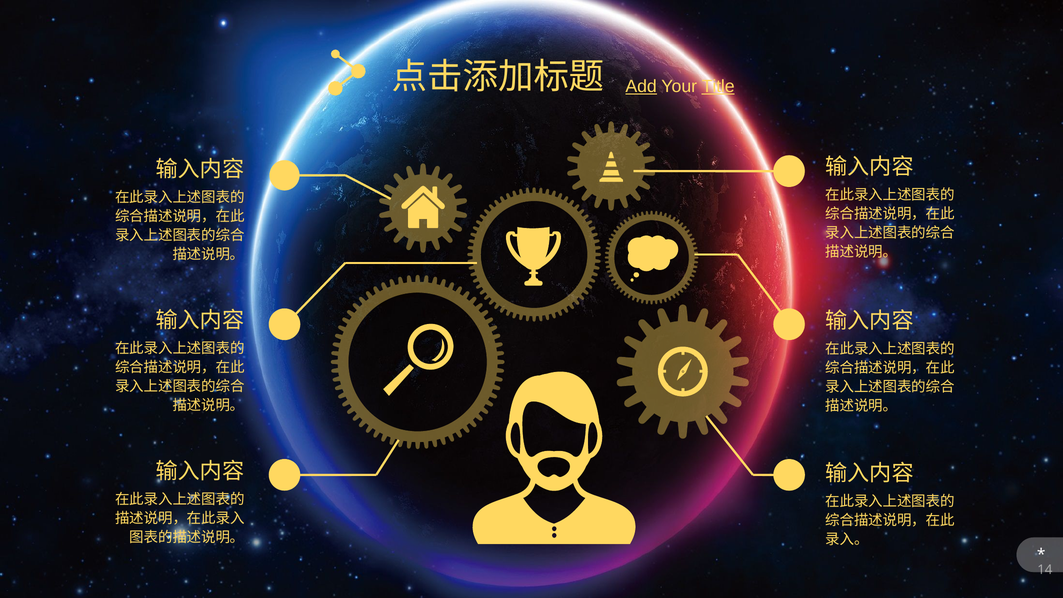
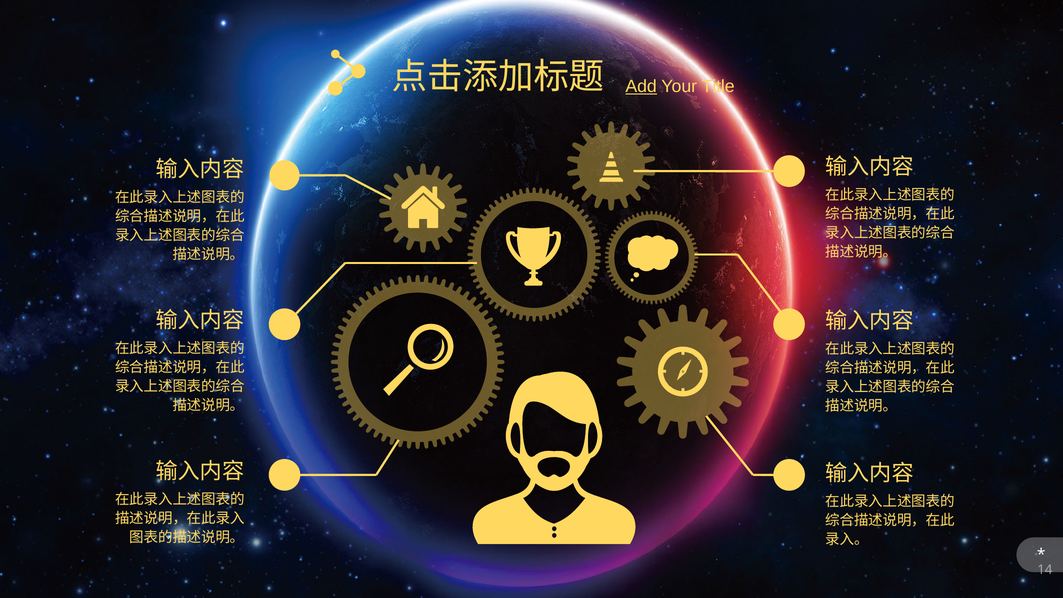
Title underline: present -> none (718, 86)
